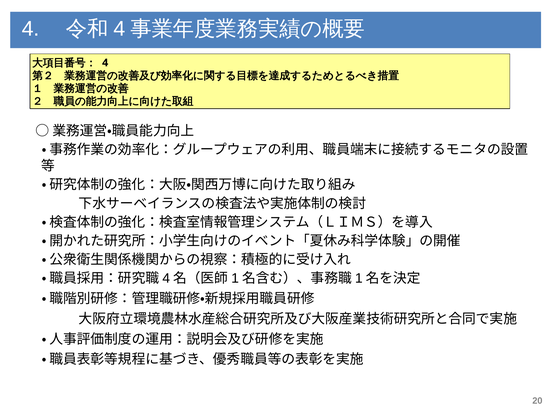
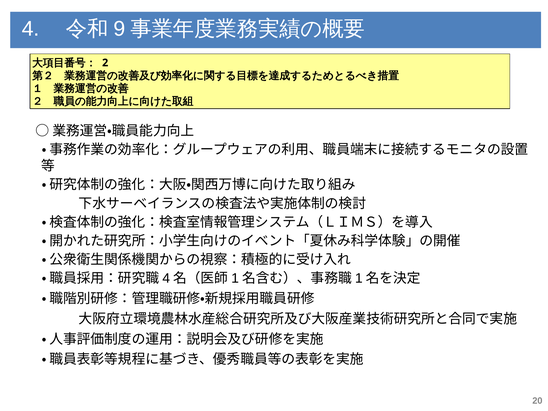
4: 4 -> 9 (119, 29)
4: 4 -> 2 (105, 63)
